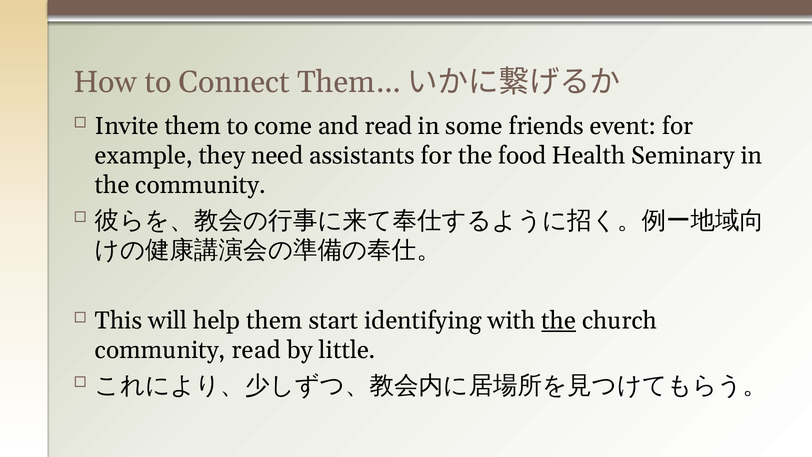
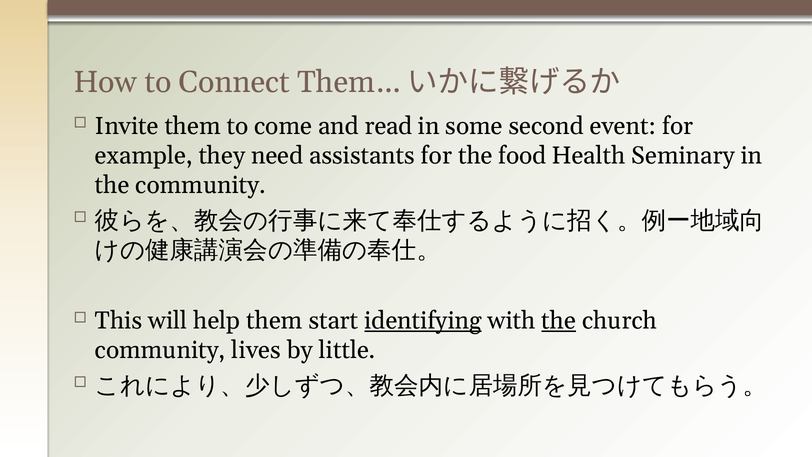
friends: friends -> second (546, 126)
identifying underline: none -> present (423, 321)
community read: read -> lives (256, 350)
